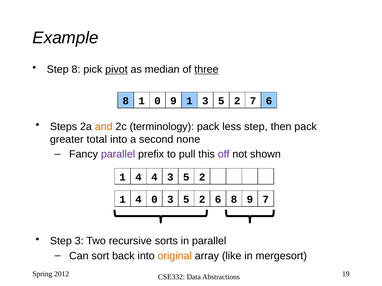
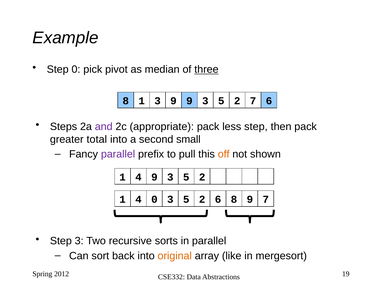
Step 8: 8 -> 0 (76, 70)
pivot underline: present -> none (116, 70)
1 0: 0 -> 3 (158, 101)
9 1: 1 -> 9 (189, 101)
and colour: orange -> purple (104, 127)
terminology: terminology -> appropriate (162, 127)
none: none -> small (188, 140)
off colour: purple -> orange (224, 154)
4 4: 4 -> 9 (154, 177)
